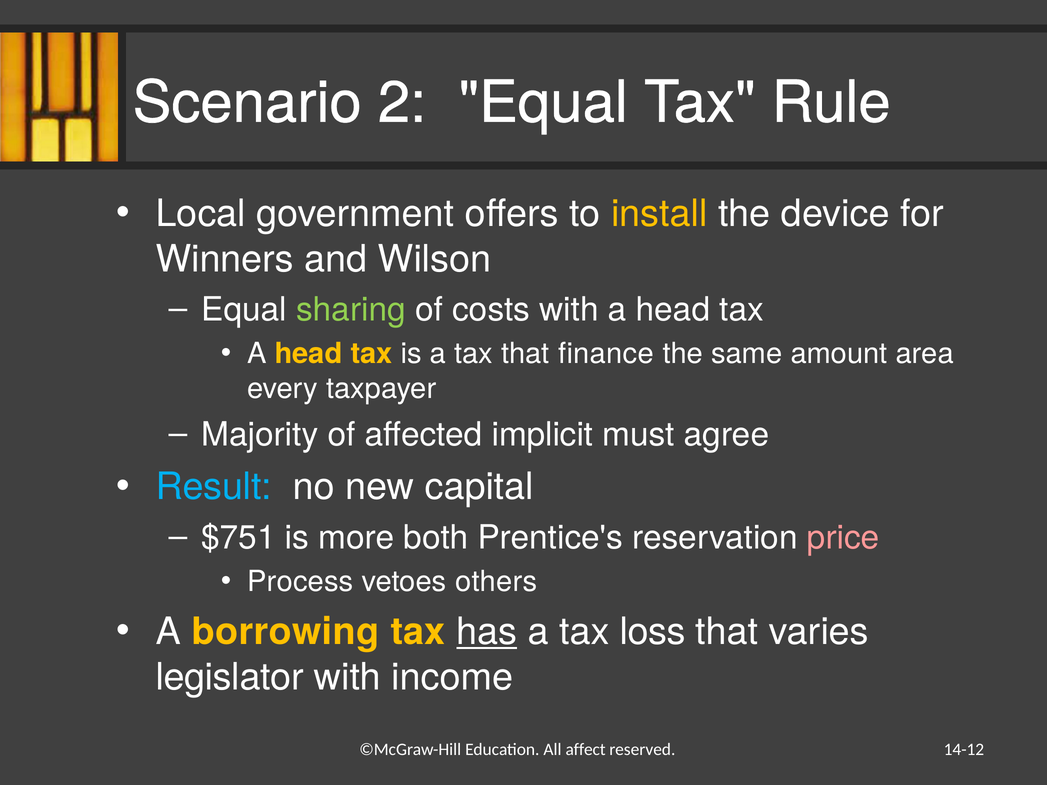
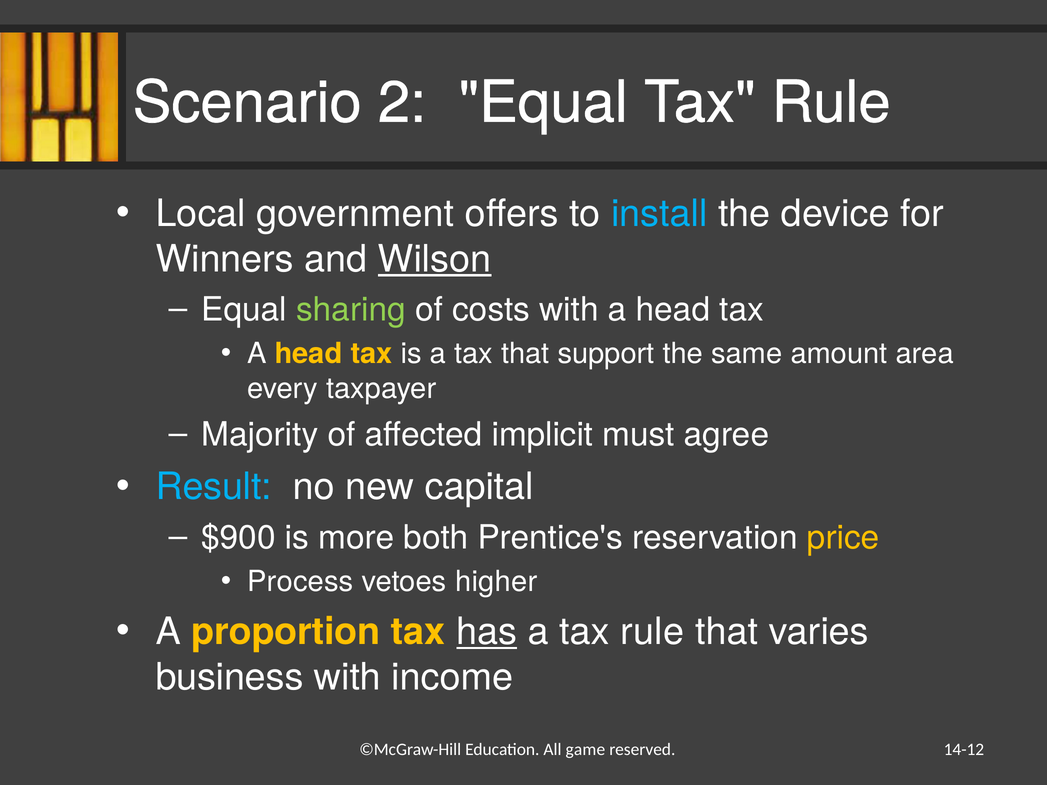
install colour: yellow -> light blue (659, 214)
Wilson underline: none -> present (435, 259)
finance: finance -> support (606, 354)
$751: $751 -> $900 (238, 538)
price colour: pink -> yellow (843, 538)
others: others -> higher (496, 582)
borrowing: borrowing -> proportion (286, 632)
a tax loss: loss -> rule (652, 632)
legislator: legislator -> business (229, 677)
affect: affect -> game (585, 750)
